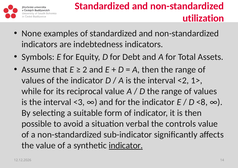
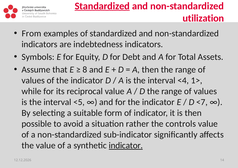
Standardized underline: none -> present (102, 6)
None: None -> From (32, 34)
2: 2 -> 8 (85, 70)
<2: <2 -> <4 (183, 81)
<3: <3 -> <5 (79, 102)
<8: <8 -> <7 (202, 102)
verbal: verbal -> rather (137, 124)
